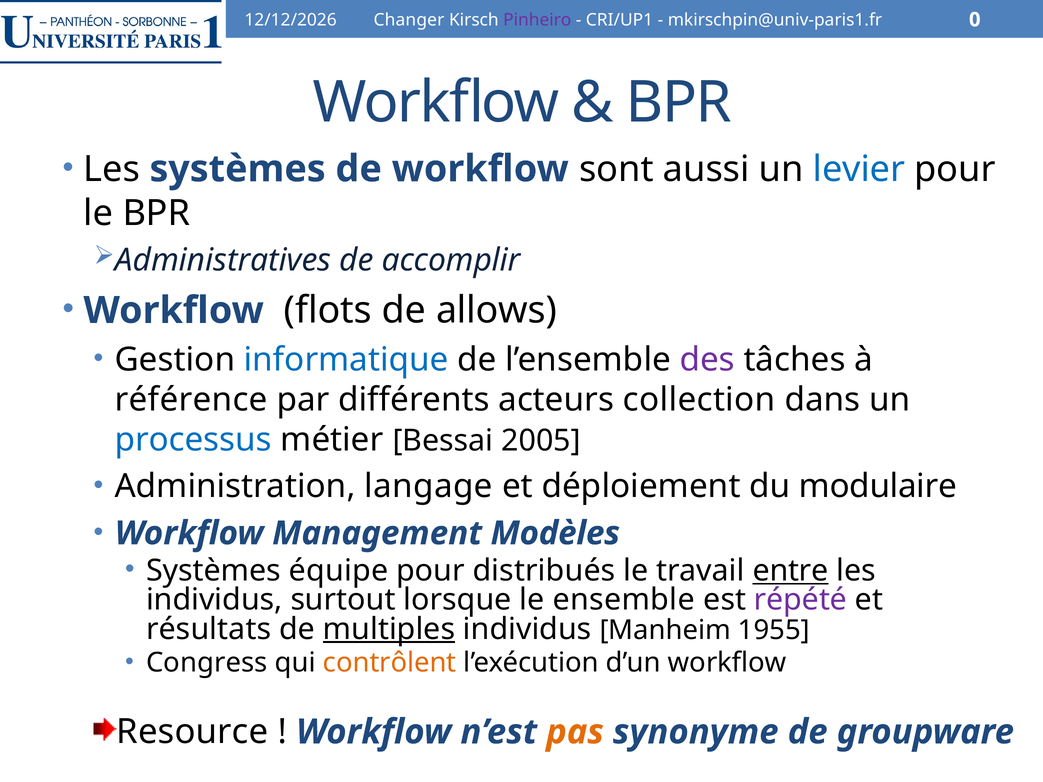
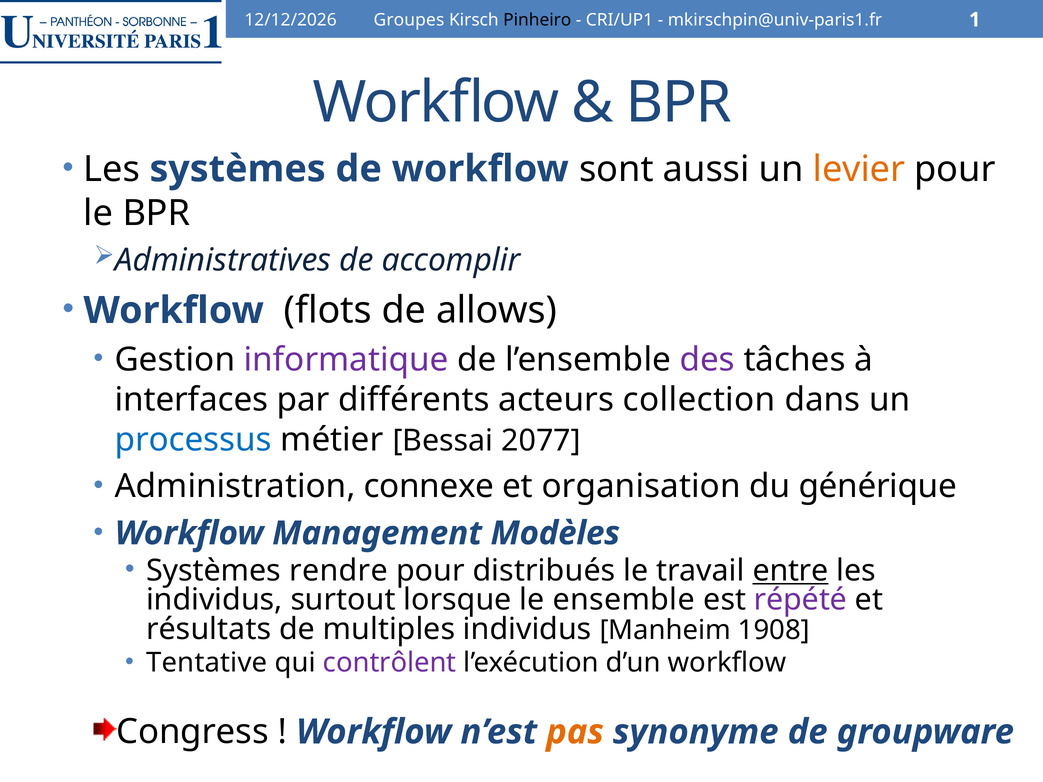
Changer: Changer -> Groupes (409, 20)
Pinheiro colour: purple -> black (537, 20)
0: 0 -> 1 (975, 20)
levier colour: blue -> orange (859, 169)
informatique colour: blue -> purple (346, 360)
référence: référence -> interfaces (191, 400)
2005: 2005 -> 2077 (541, 441)
langage: langage -> connexe (429, 487)
déploiement: déploiement -> organisation (641, 487)
modulaire: modulaire -> générique (878, 487)
équipe: équipe -> rendre (338, 571)
multiples underline: present -> none (389, 629)
1955: 1955 -> 1908 (774, 630)
Congress: Congress -> Tentative (207, 663)
contrôlent colour: orange -> purple (390, 663)
Resource: Resource -> Congress (192, 732)
